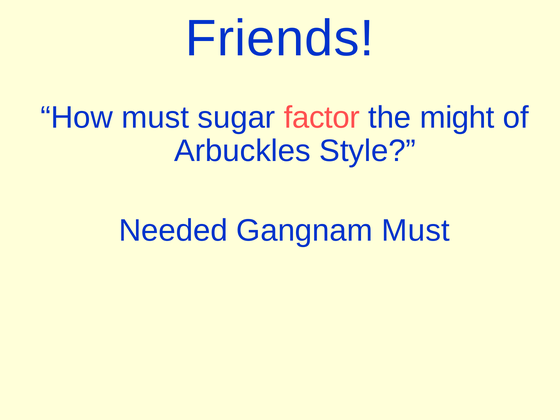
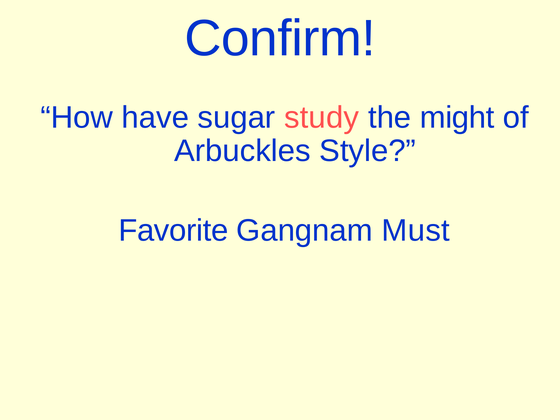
Friends: Friends -> Confirm (280, 38)
How must: must -> have (155, 117)
factor: factor -> study (322, 117)
Needed: Needed -> Favorite (173, 231)
